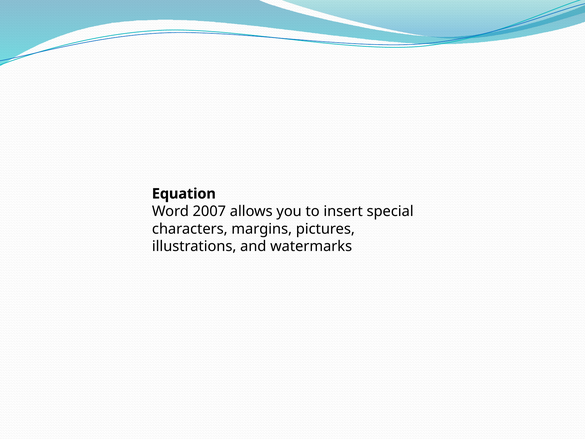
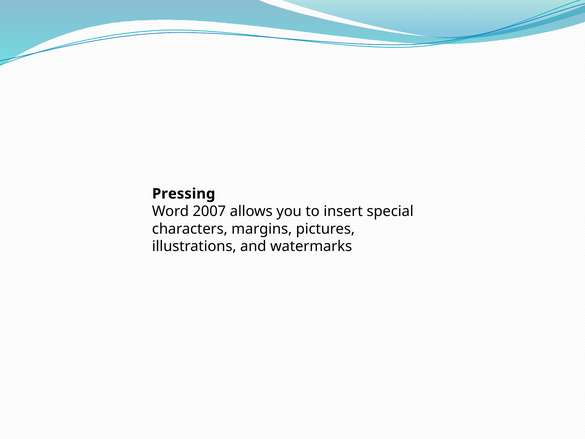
Equation: Equation -> Pressing (184, 194)
